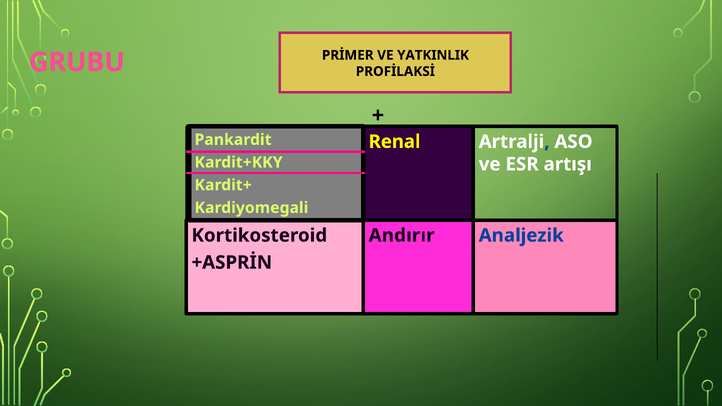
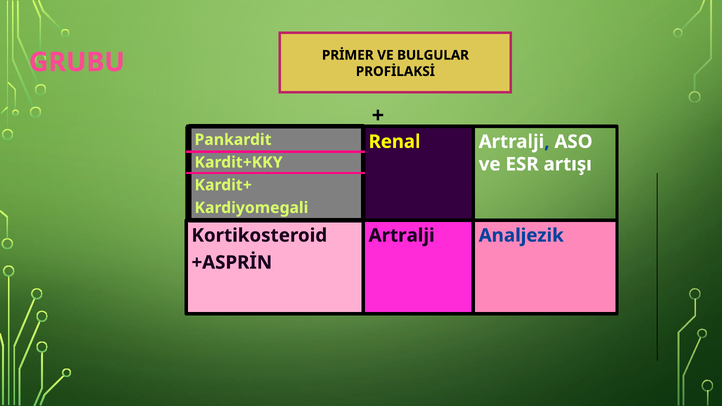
YATKINLIK: YATKINLIK -> BULGULAR (433, 55)
Andırır: Andırır -> Artralji (402, 236)
